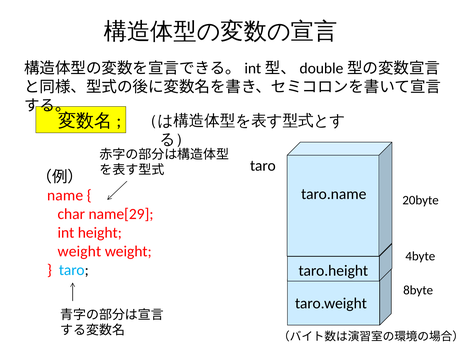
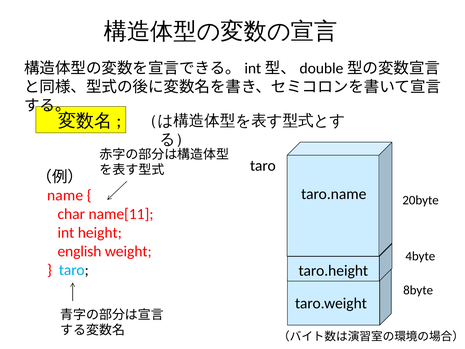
name[29: name[29 -> name[11 (121, 214)
weight: weight -> english (79, 251)
